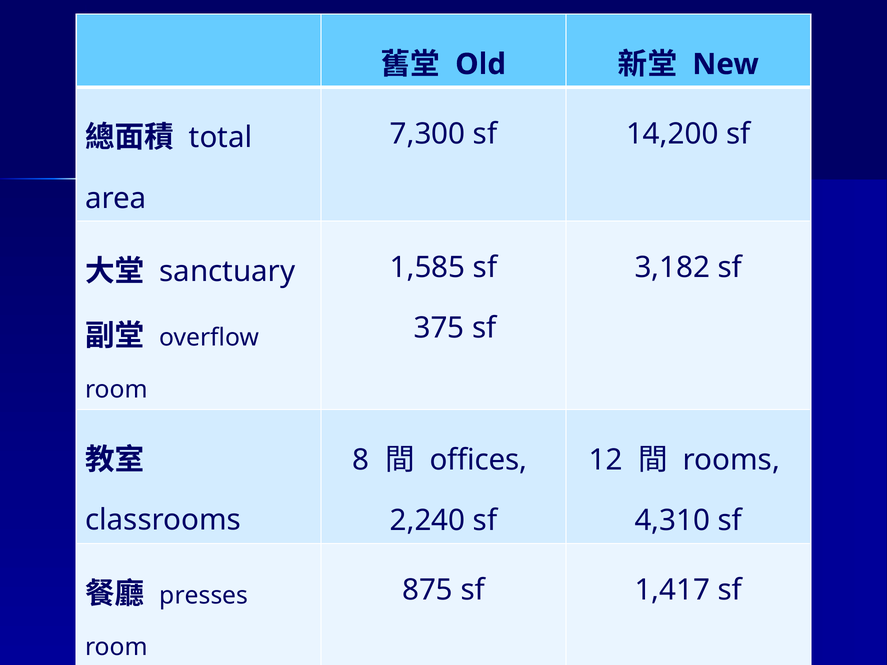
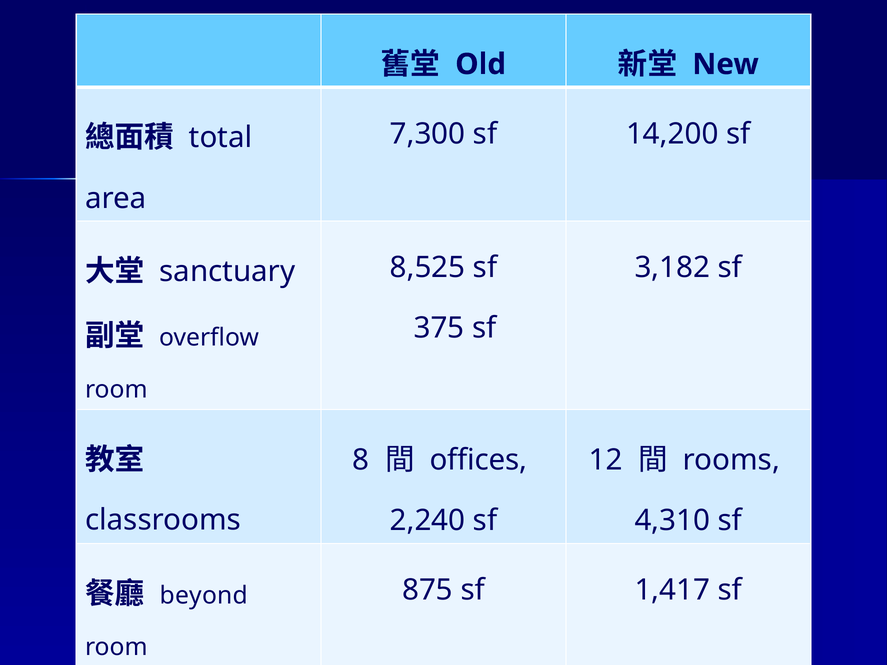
1,585: 1,585 -> 8,525 (427, 268)
presses: presses -> beyond (204, 596)
